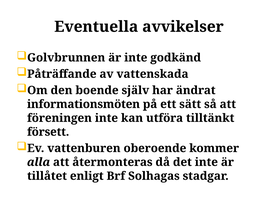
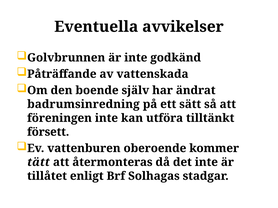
informationsmöten: informationsmöten -> badrumsinredning (83, 104)
alla: alla -> tätt (38, 163)
